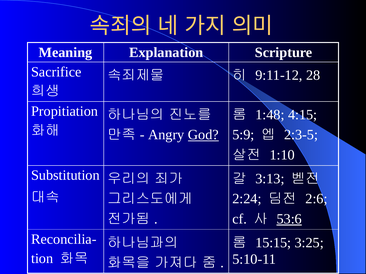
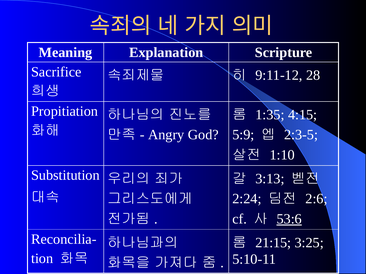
1:48: 1:48 -> 1:35 (270, 115)
God underline: present -> none (203, 135)
15:15: 15:15 -> 21:15 (273, 243)
